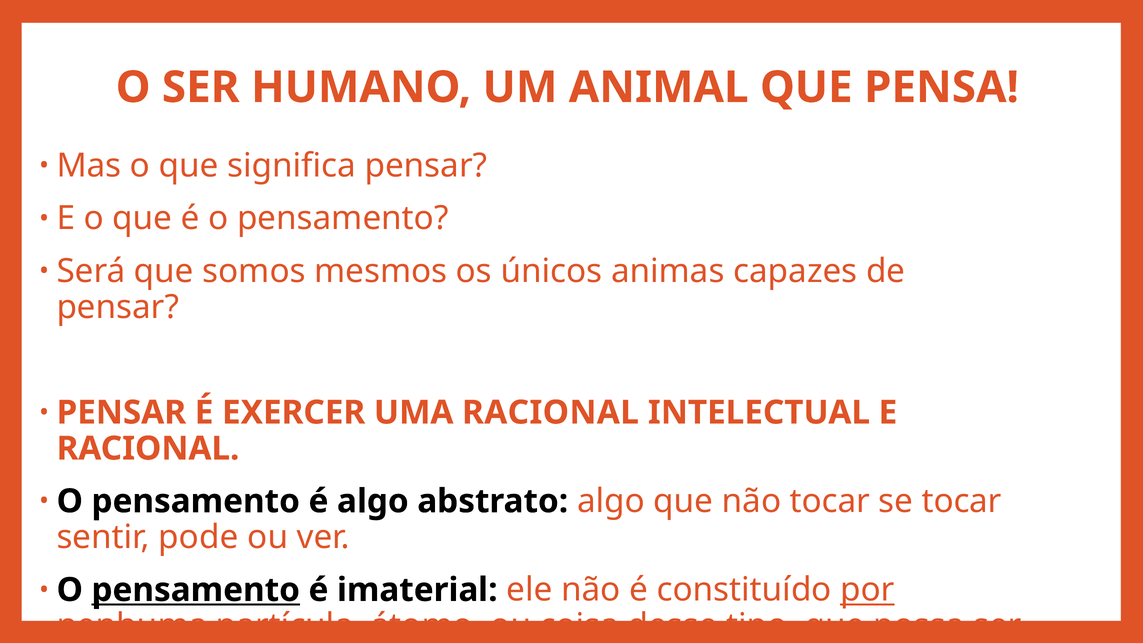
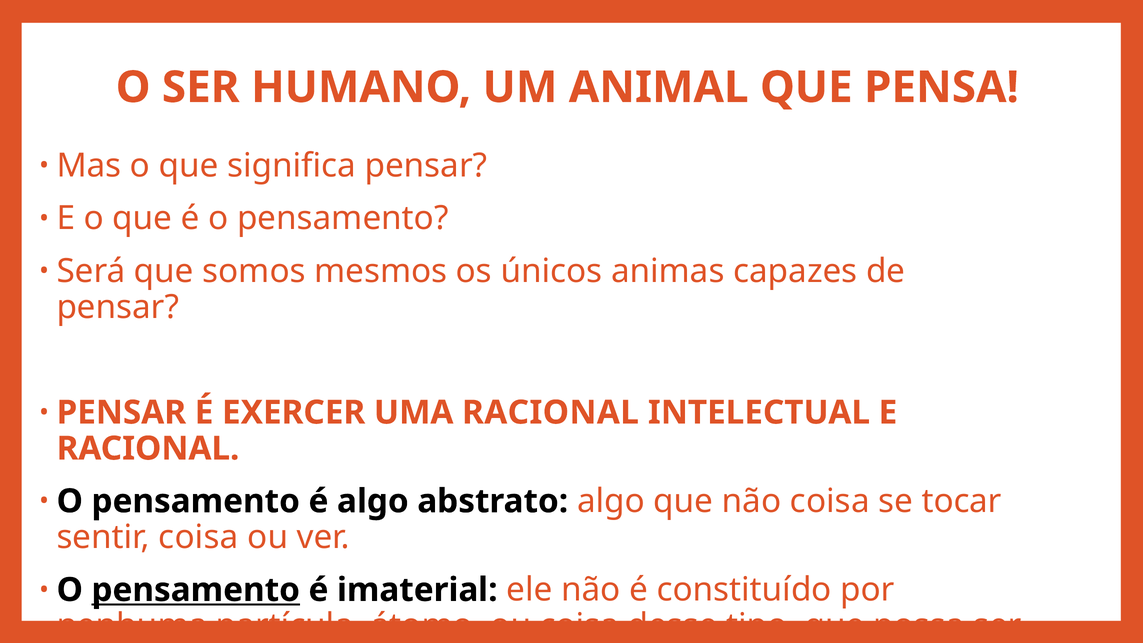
não tocar: tocar -> coisa (830, 501)
sentir pode: pode -> coisa (199, 537)
por underline: present -> none (867, 590)
